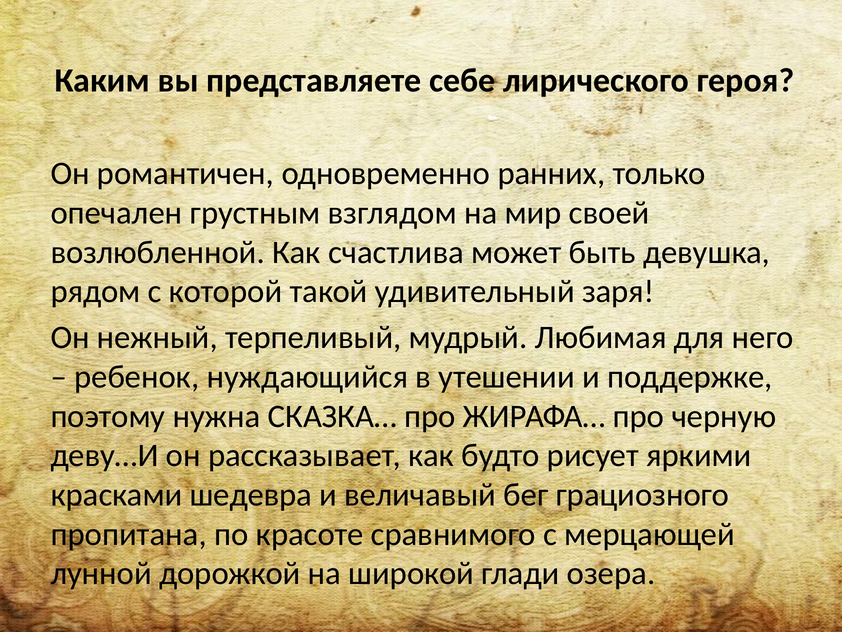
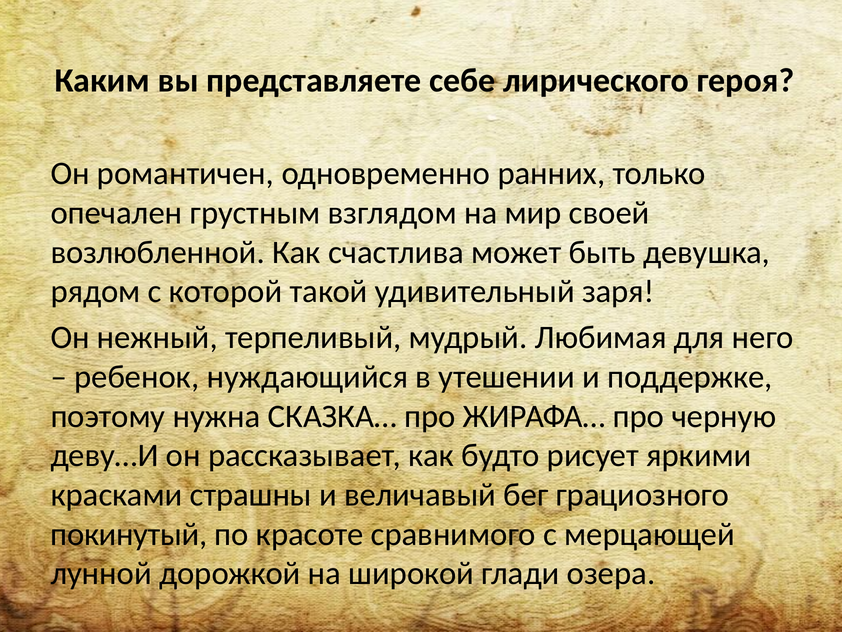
шедевра: шедевра -> страшны (251, 495)
пропитана: пропитана -> покинутый (129, 534)
